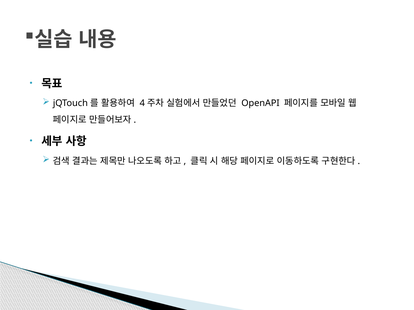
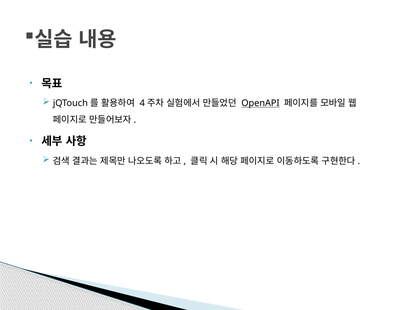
OpenAPI underline: none -> present (260, 103)
